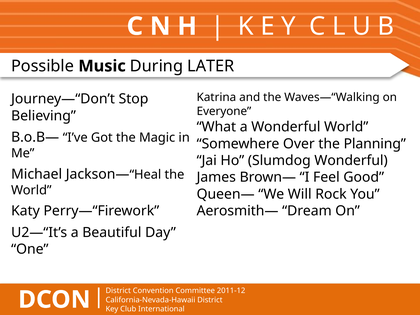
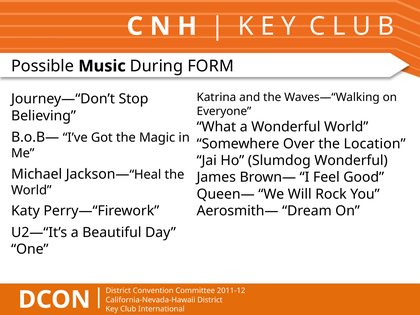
LATER: LATER -> FORM (211, 66)
Planning: Planning -> Location (375, 144)
